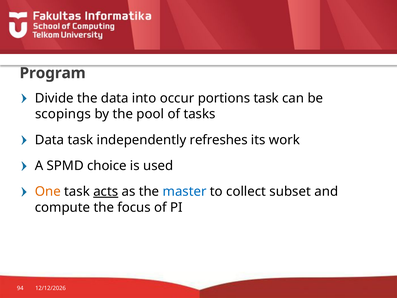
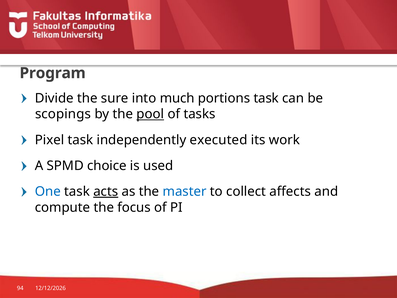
the data: data -> sure (115, 98)
occur: occur -> much (177, 98)
pool underline: none -> present (150, 114)
Data: Data -> Pixel (50, 140)
refreshes: refreshes -> executed (219, 140)
One colour: orange -> blue (48, 191)
subset: subset -> affects (290, 191)
